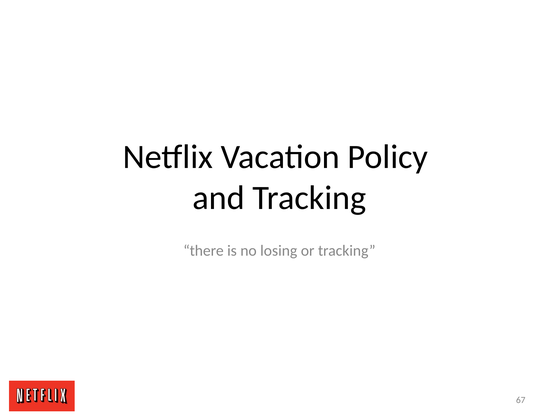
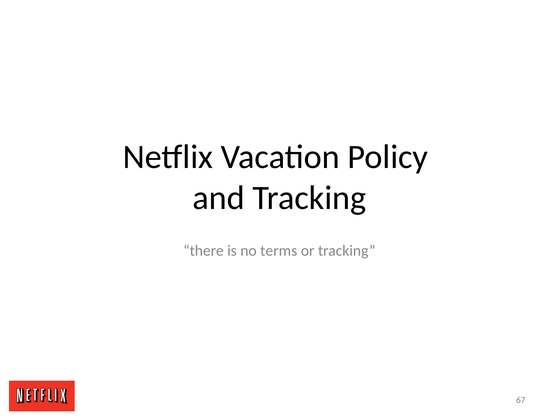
losing: losing -> terms (279, 251)
